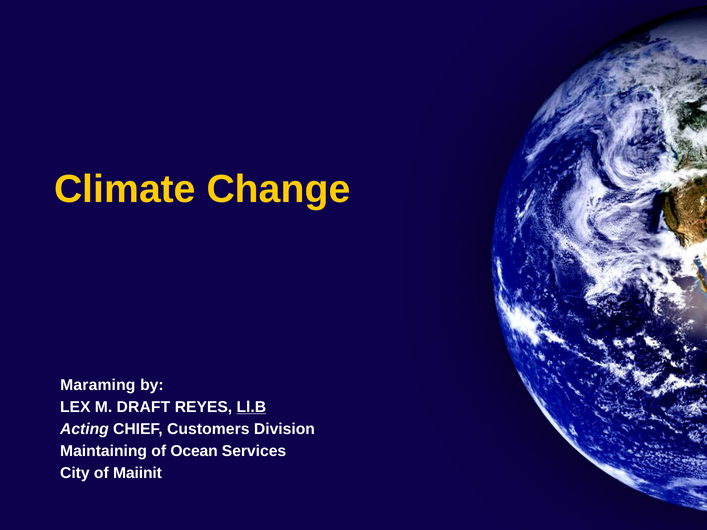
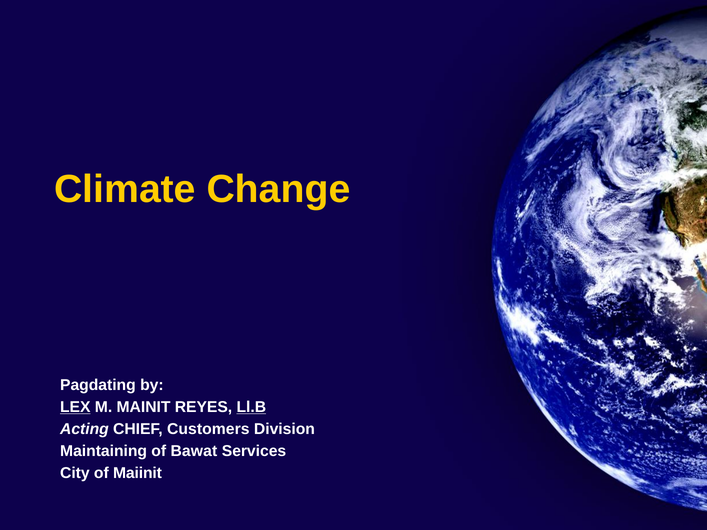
Maraming: Maraming -> Pagdating (98, 385)
LEX underline: none -> present (75, 407)
DRAFT: DRAFT -> MAINIT (144, 407)
Ocean: Ocean -> Bawat (194, 451)
